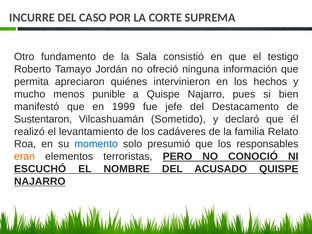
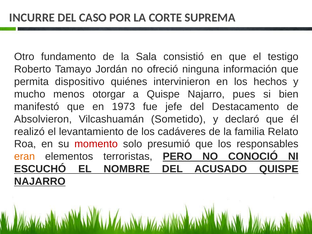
apreciaron: apreciaron -> dispositivo (80, 82)
punible: punible -> otorgar (109, 94)
1999: 1999 -> 1973 (123, 107)
Sustentaron: Sustentaron -> Absolvieron (43, 119)
momento colour: blue -> red (96, 144)
